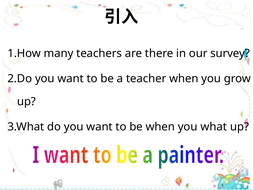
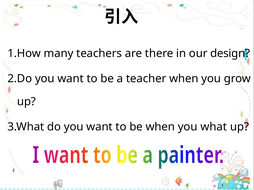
survey: survey -> design (230, 54)
